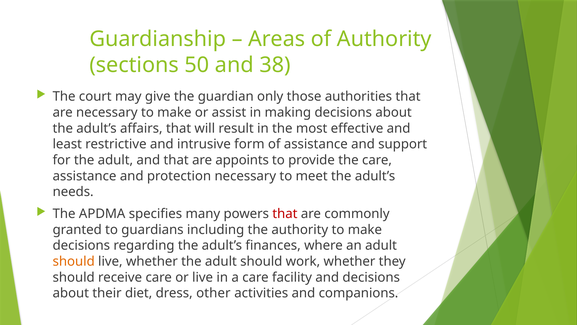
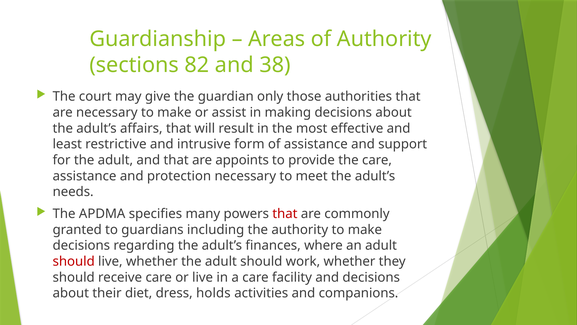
50: 50 -> 82 (197, 65)
should colour: orange -> red (74, 261)
other: other -> holds (213, 293)
